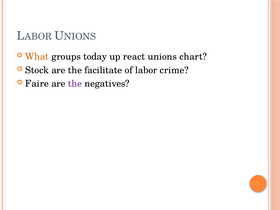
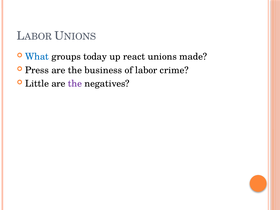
What colour: orange -> blue (37, 57)
chart: chart -> made (193, 57)
Stock: Stock -> Press (37, 70)
facilitate: facilitate -> business (103, 70)
Faire: Faire -> Little (37, 84)
